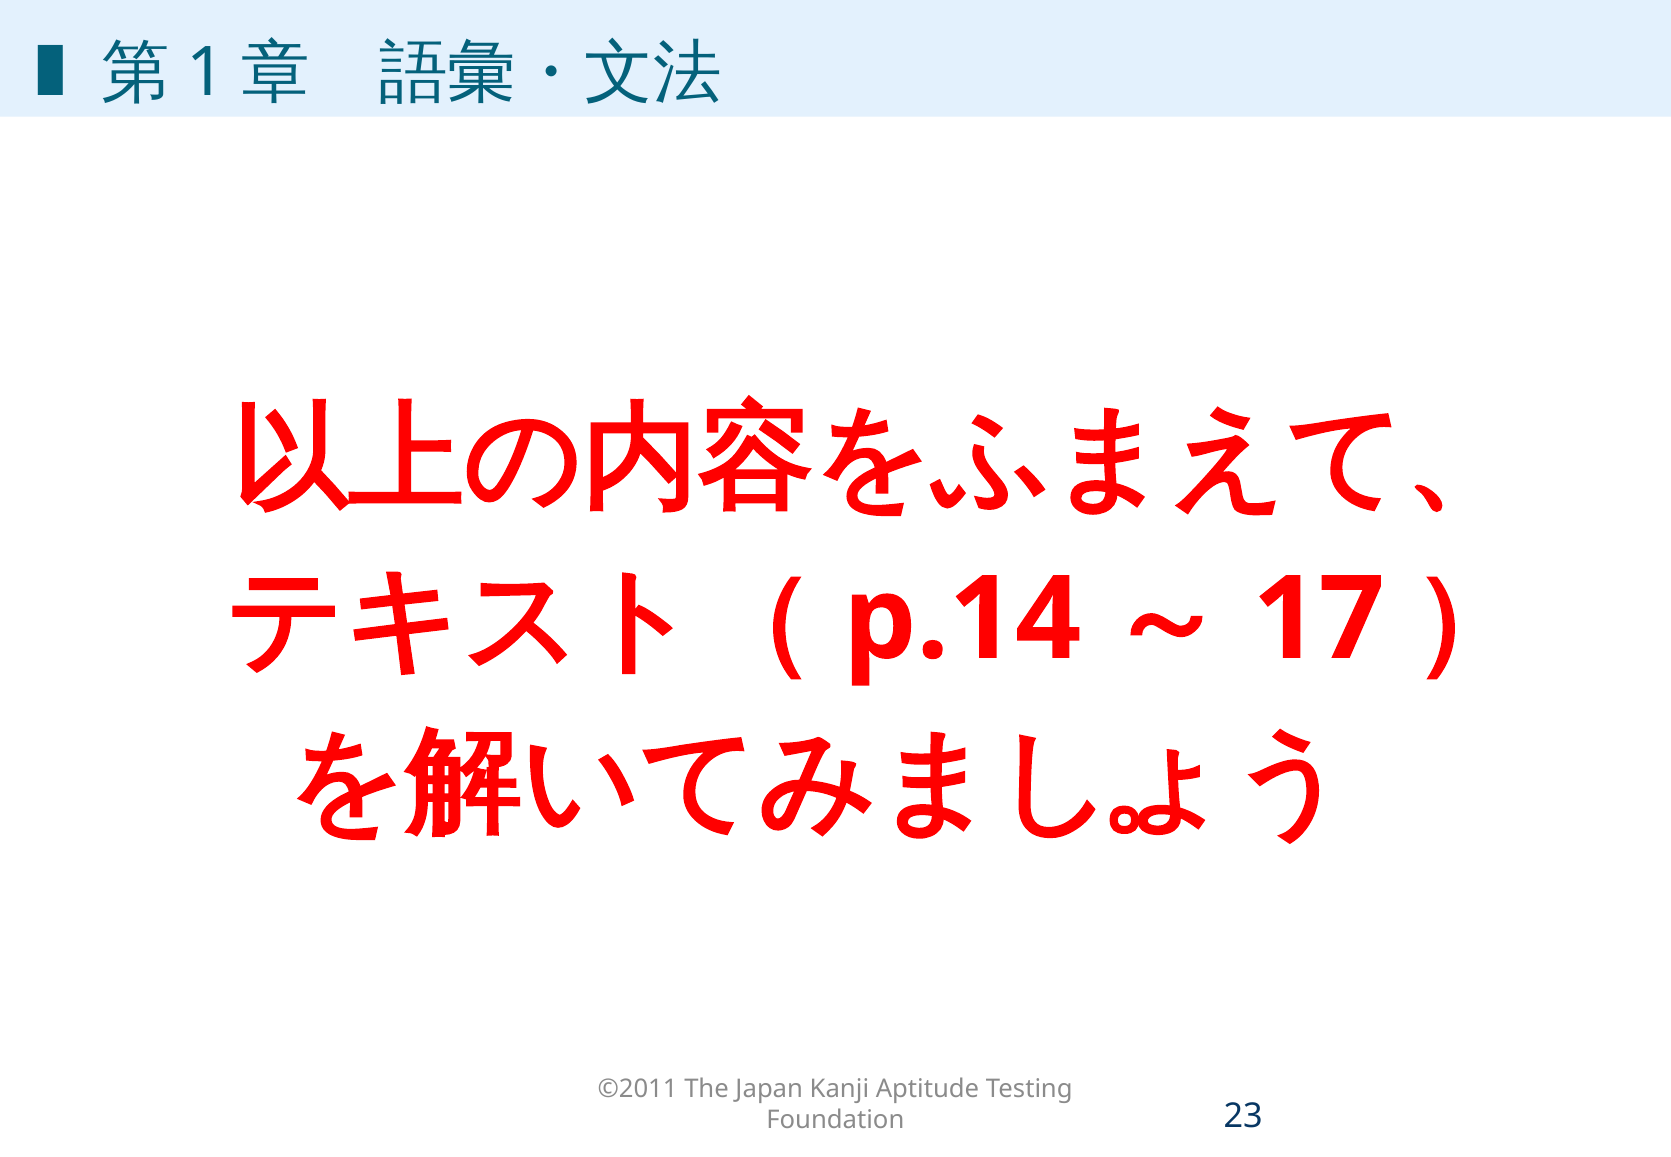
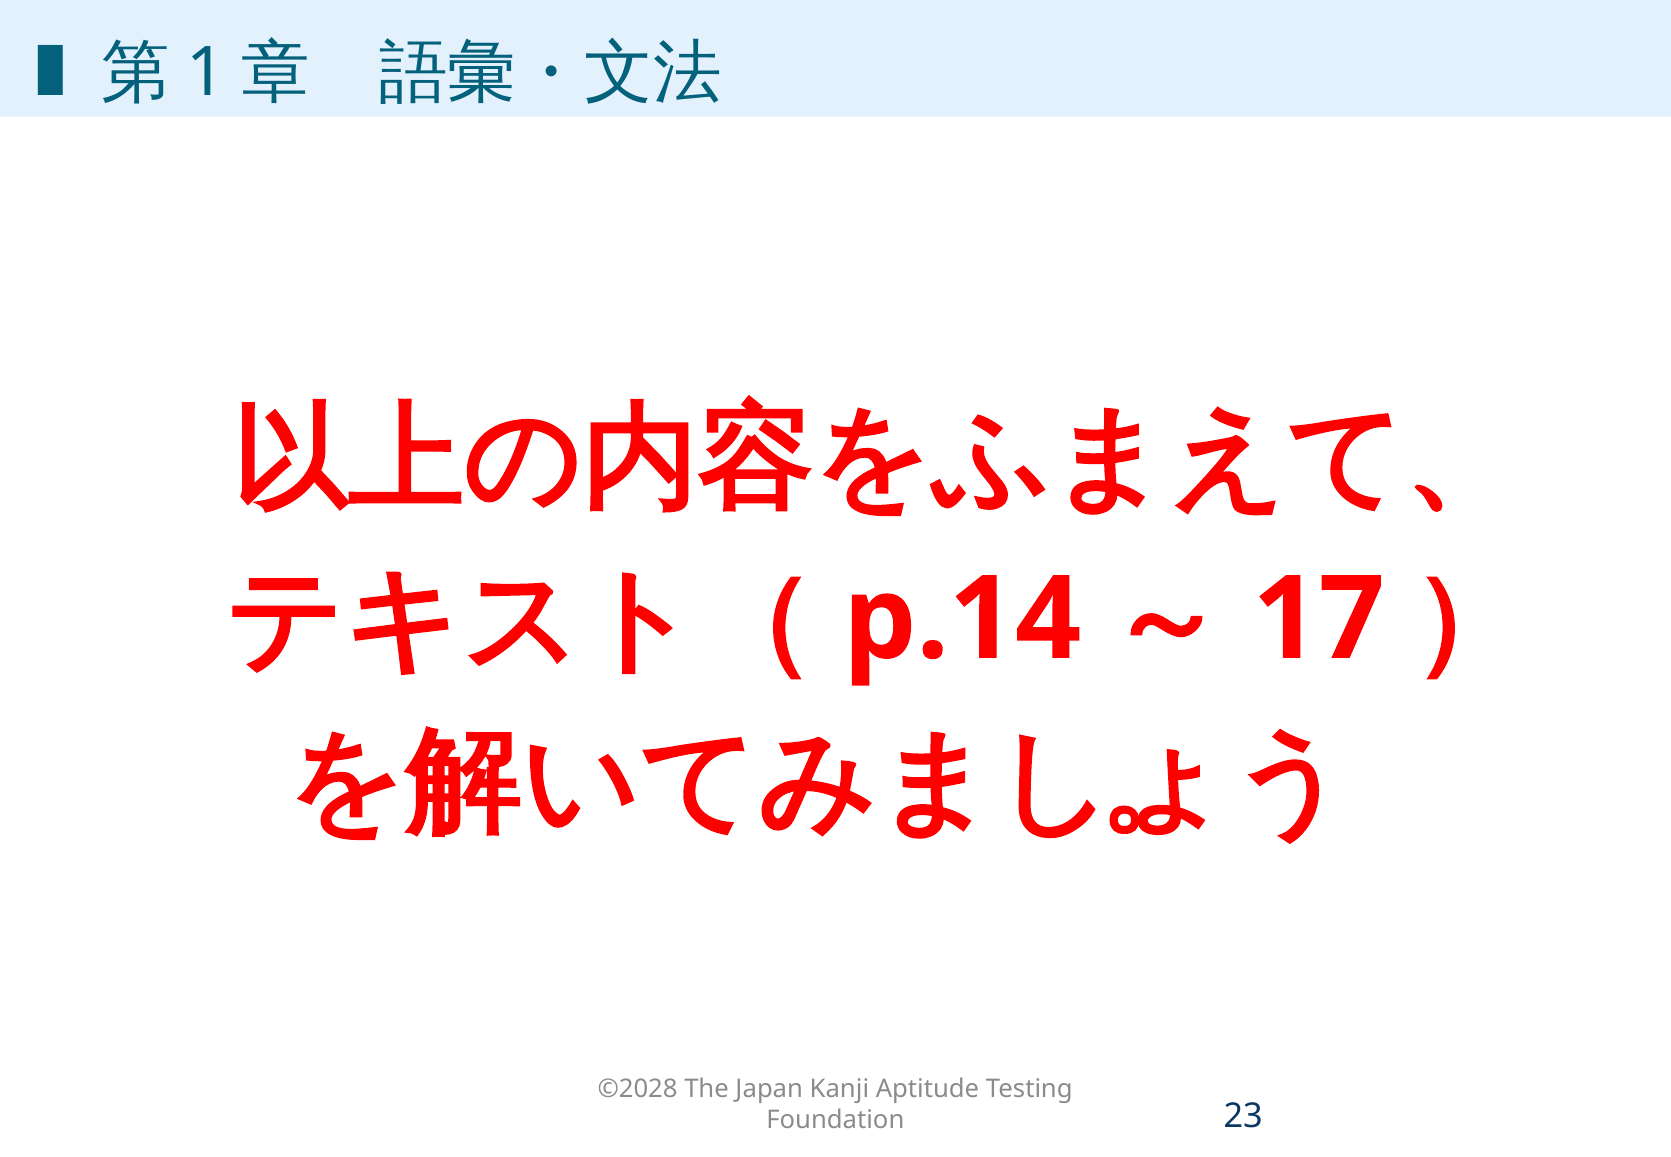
©2011: ©2011 -> ©2028 (638, 1090)
